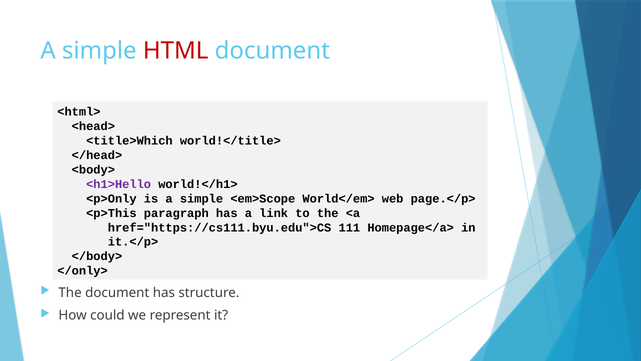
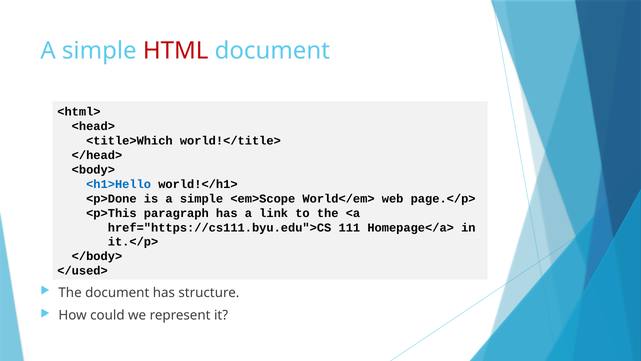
<h1>Hello colour: purple -> blue (119, 184)
<p>Only: <p>Only -> <p>Done (111, 198)
</only>: </only> -> </used> (83, 271)
